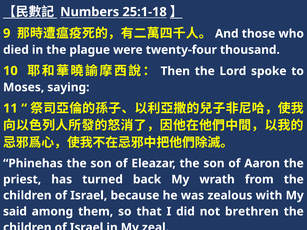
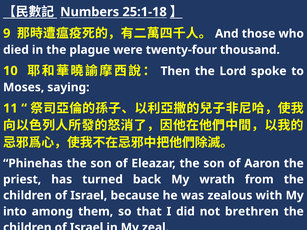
said: said -> into (15, 212)
